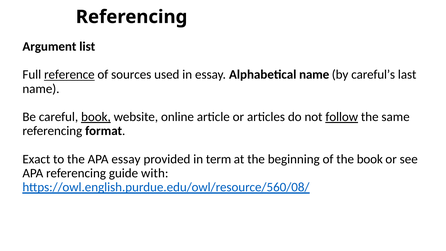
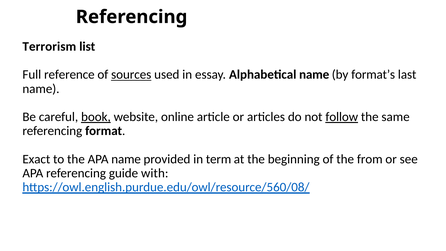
Argument: Argument -> Terrorism (49, 47)
reference underline: present -> none (69, 75)
sources underline: none -> present (131, 75)
careful’s: careful’s -> format’s (373, 75)
APA essay: essay -> name (126, 159)
the book: book -> from (370, 159)
